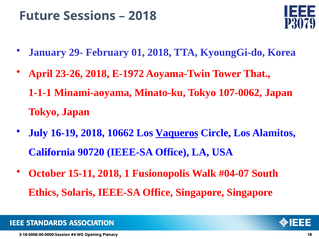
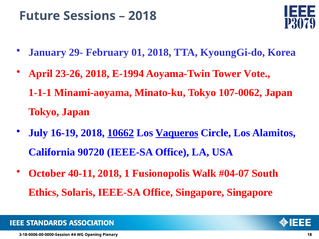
E-1972: E-1972 -> E-1994 (128, 74)
That: That -> Vote (257, 74)
10662 underline: none -> present (121, 133)
15-11: 15-11 -> 40-11 (82, 174)
